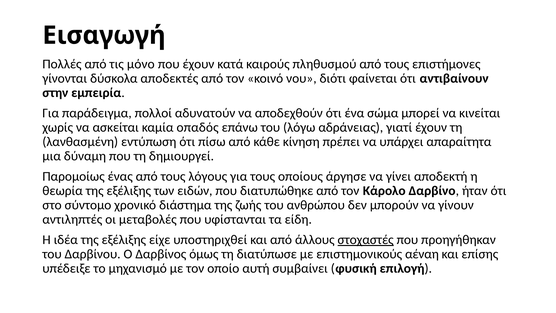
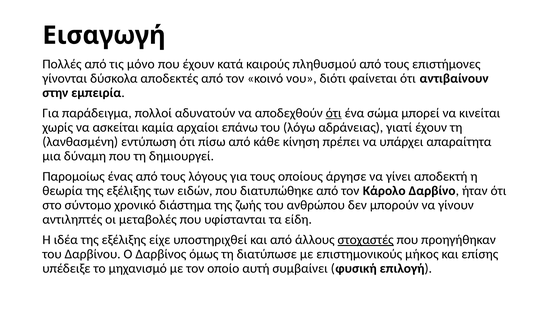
ότι underline: none -> present (334, 113)
οπαδός: οπαδός -> αρχαίοι (198, 127)
αέναη: αέναη -> μήκος (422, 254)
